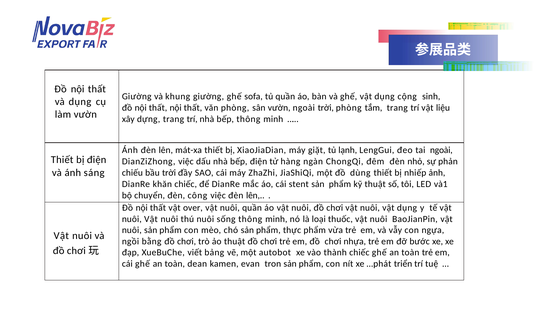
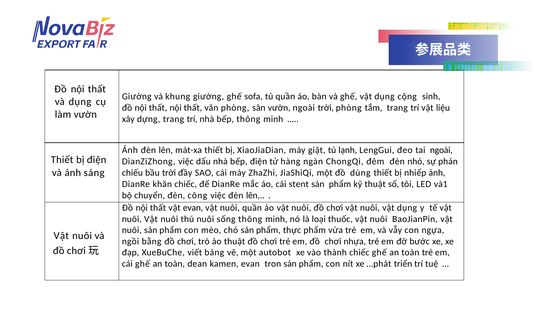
vật over: over -> evan (193, 208)
